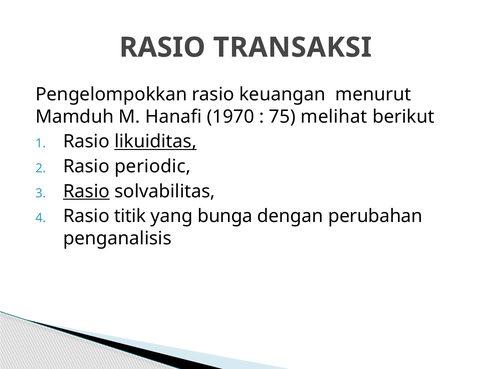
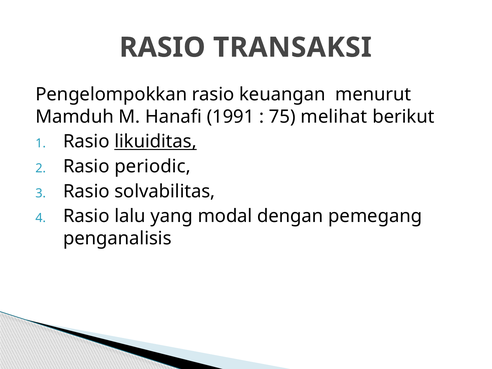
1970: 1970 -> 1991 (231, 117)
Rasio underline: present -> none (86, 191)
titik: titik -> lalu (130, 216)
bunga: bunga -> modal (225, 216)
perubahan: perubahan -> pemegang (375, 216)
